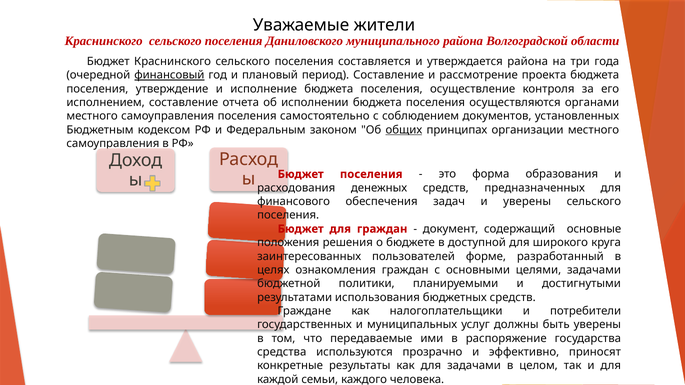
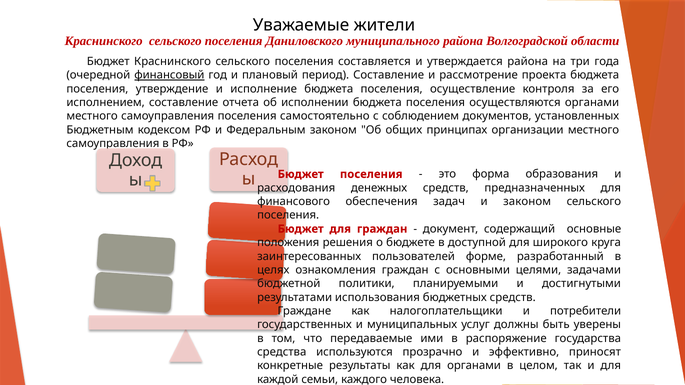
общих underline: present -> none (404, 130)
и уверены: уверены -> законом (527, 202)
для задачами: задачами -> органами (474, 366)
